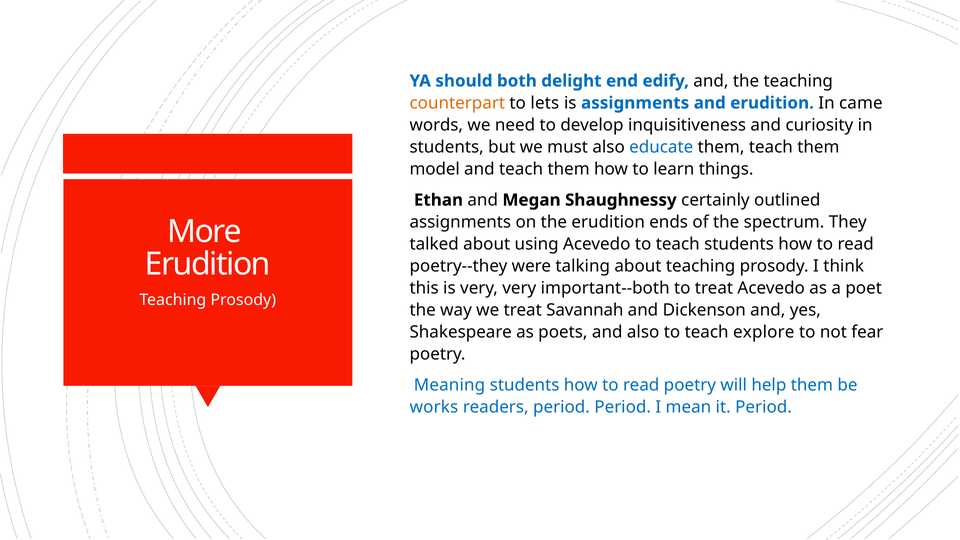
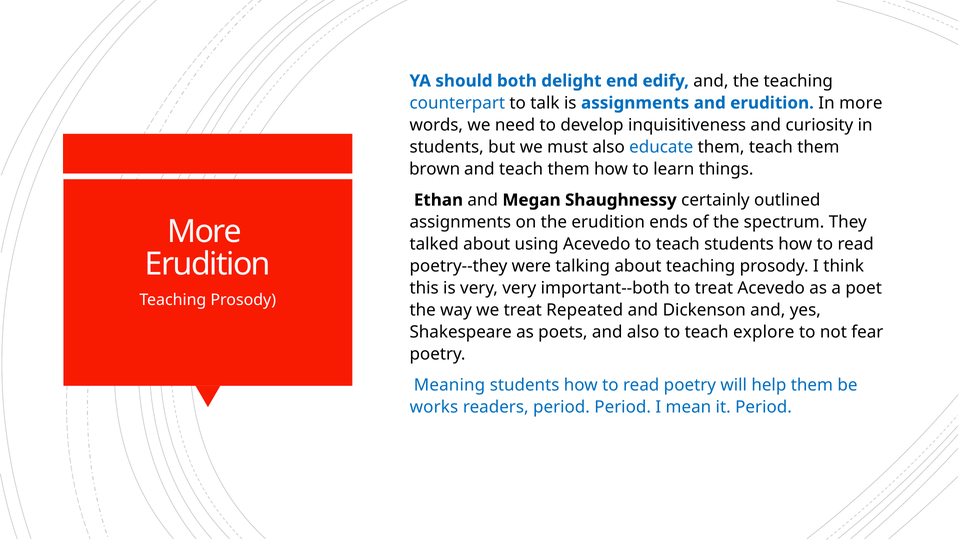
counterpart colour: orange -> blue (457, 103)
lets: lets -> talk (545, 103)
In came: came -> more (861, 103)
model: model -> brown (435, 169)
Savannah: Savannah -> Repeated (585, 310)
